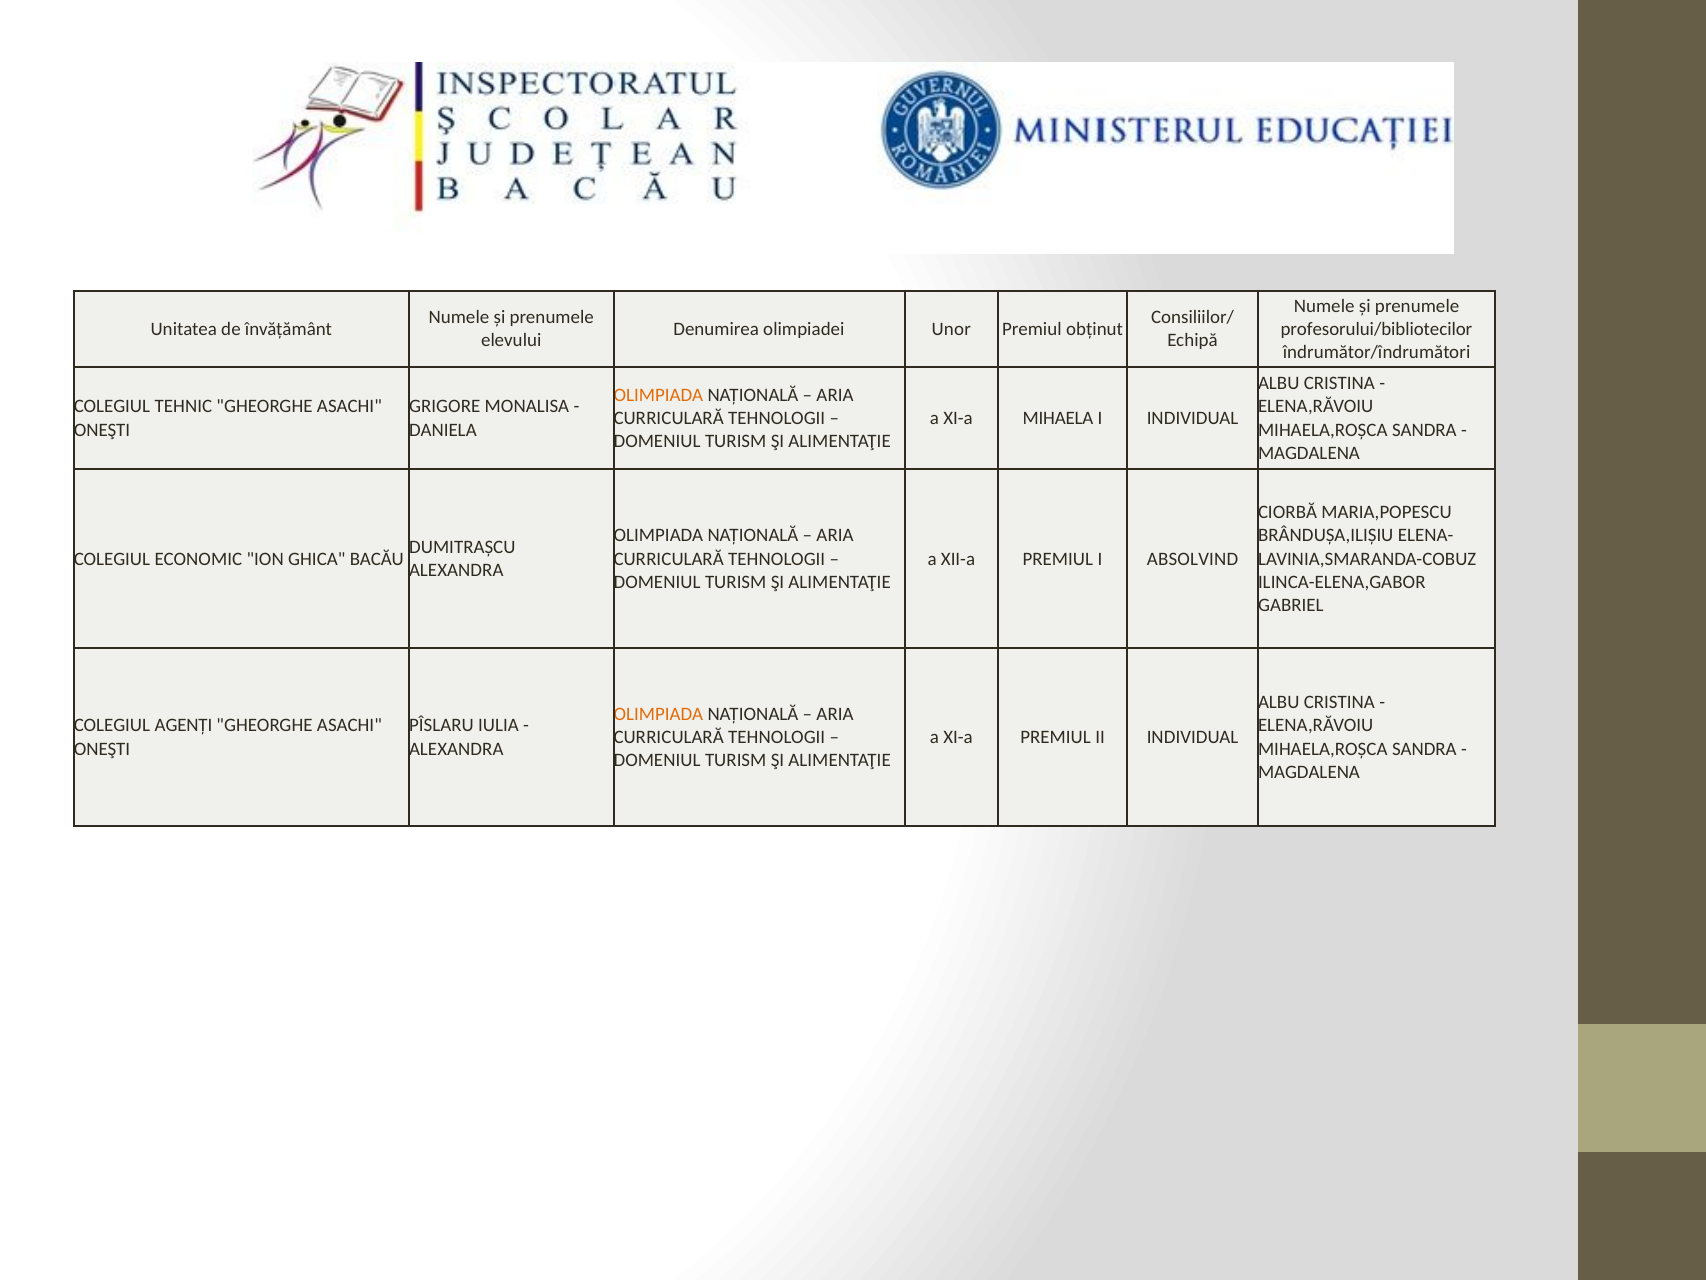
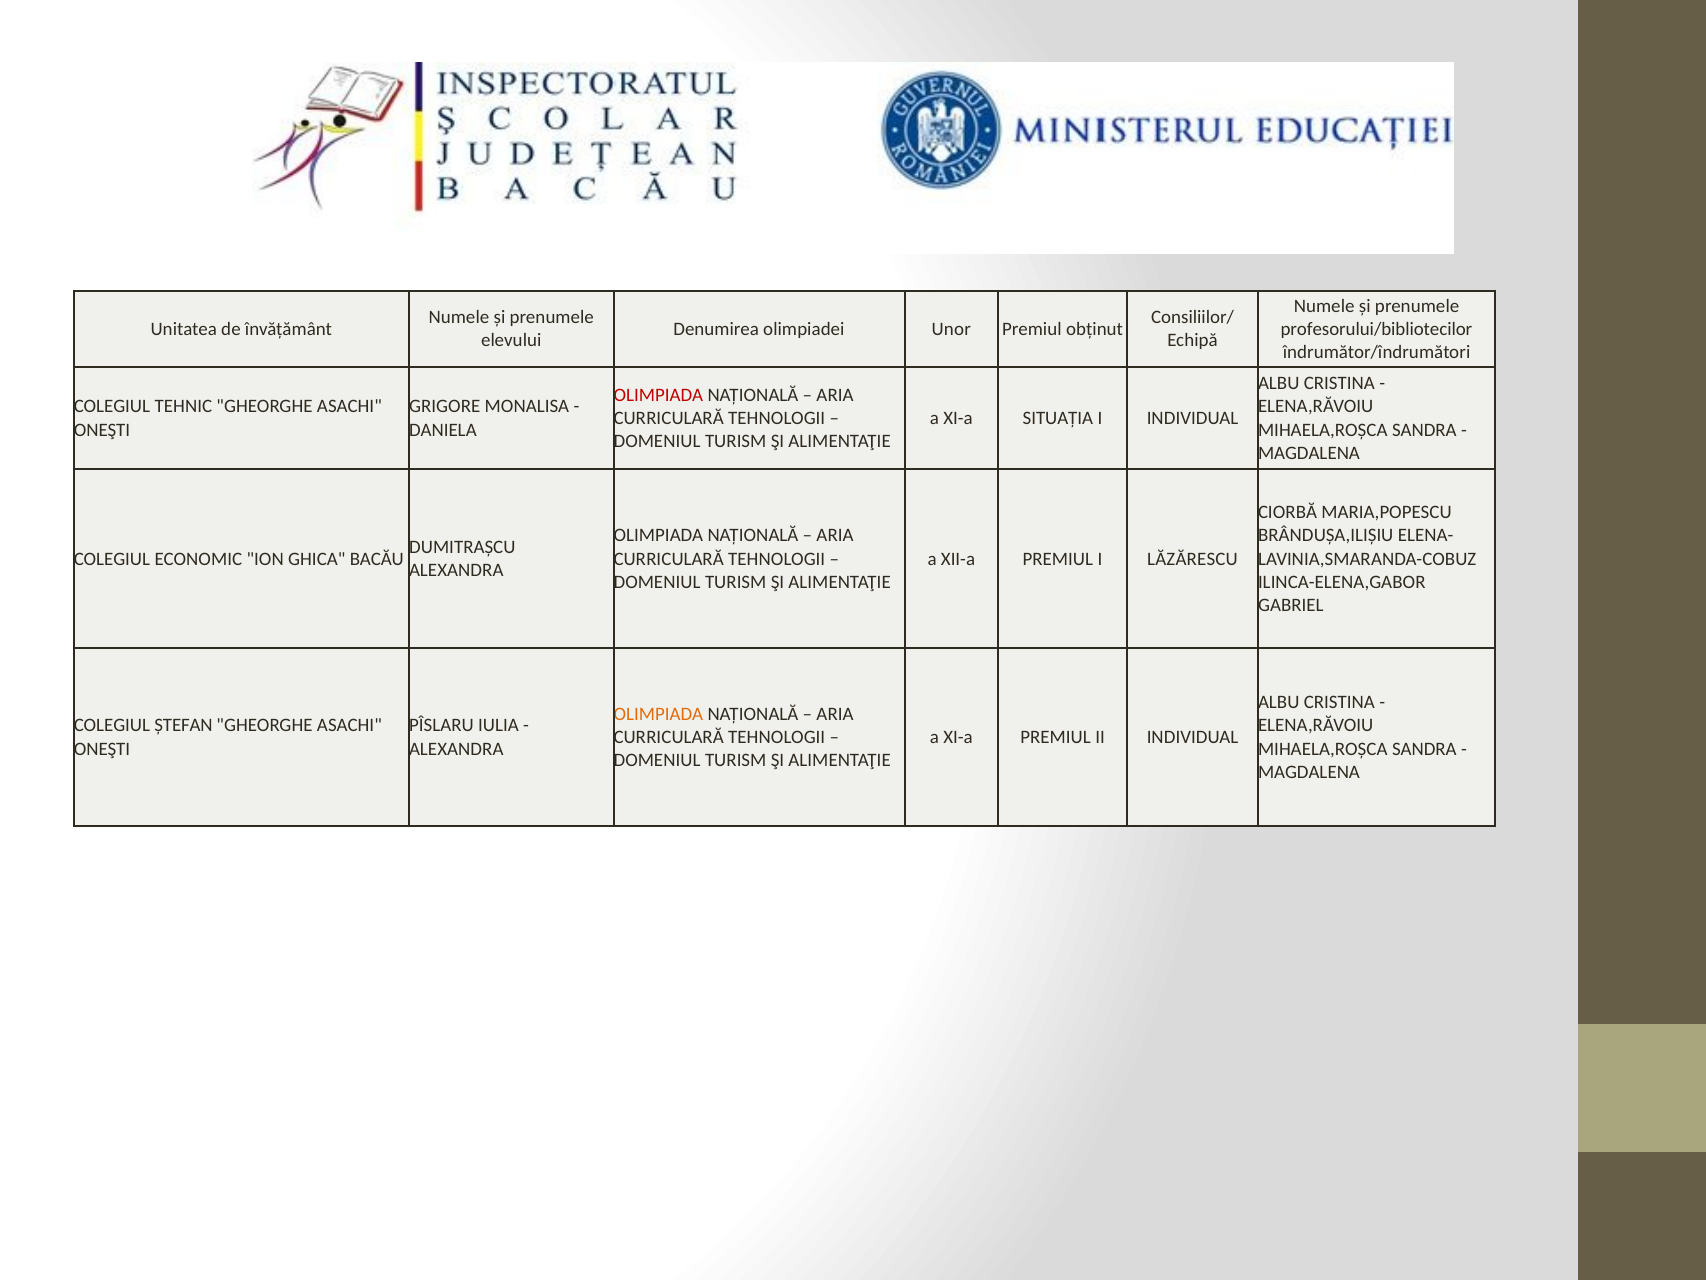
OLIMPIADA colour: orange -> red (658, 395)
MIHAELA: MIHAELA -> SITUAŢIA (1058, 418)
ABSOLVIND: ABSOLVIND -> LĂZĂRESCU (1193, 559)
AGENŢI: AGENŢI -> ȘTEFAN (184, 725)
